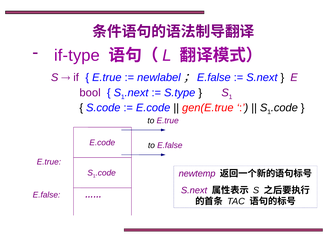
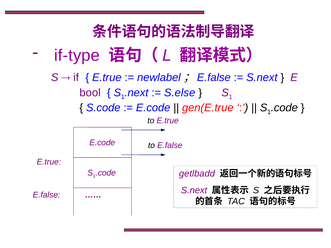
S.type: S.type -> S.else (180, 93)
newtemp: newtemp -> getlbadd (197, 174)
